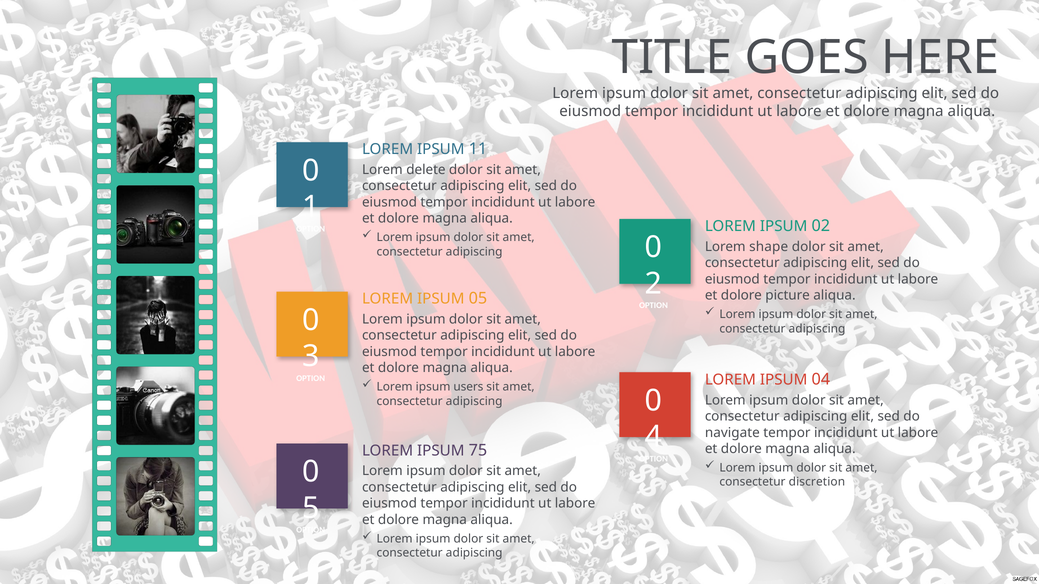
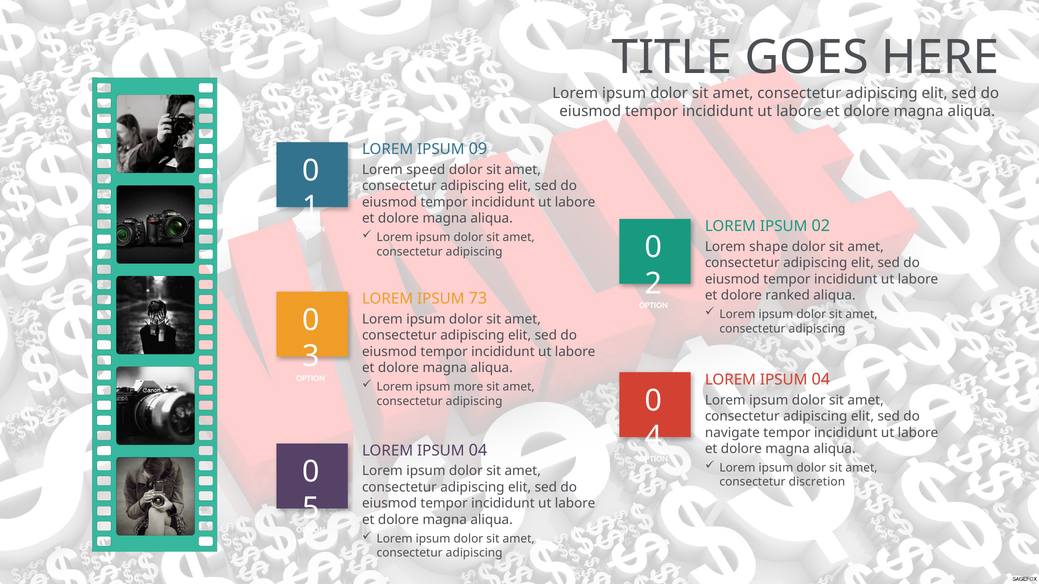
11: 11 -> 09 (478, 149)
delete: delete -> speed (426, 170)
picture: picture -> ranked (788, 296)
05: 05 -> 73 (478, 299)
users: users -> more (468, 387)
75: 75 -> 04 (478, 451)
